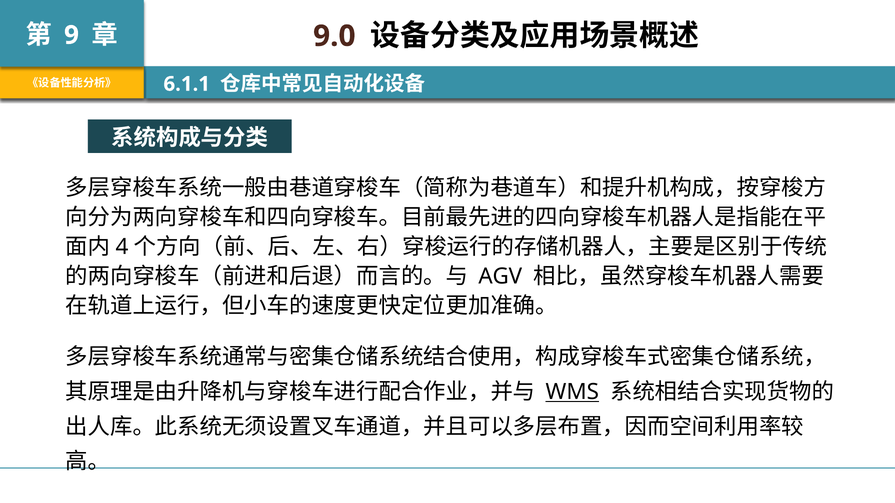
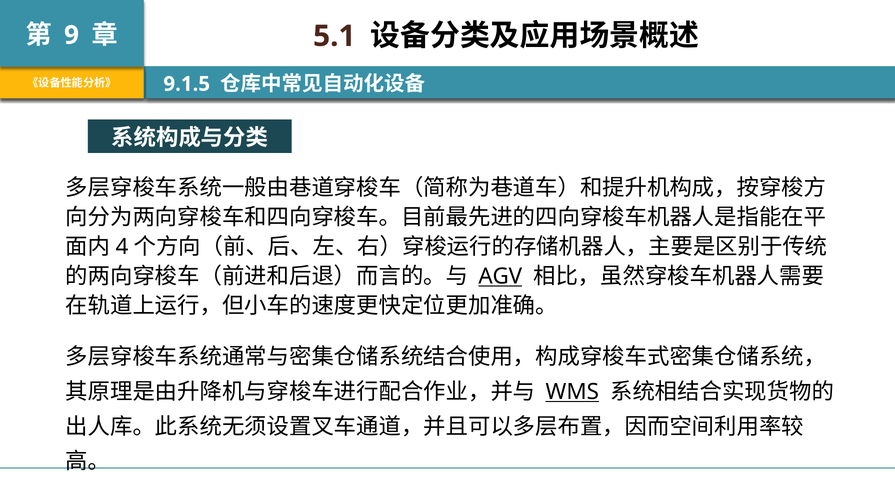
9.0: 9.0 -> 5.1 (334, 36)
6.1.1: 6.1.1 -> 9.1.5 (187, 84)
AGV underline: none -> present (500, 277)
